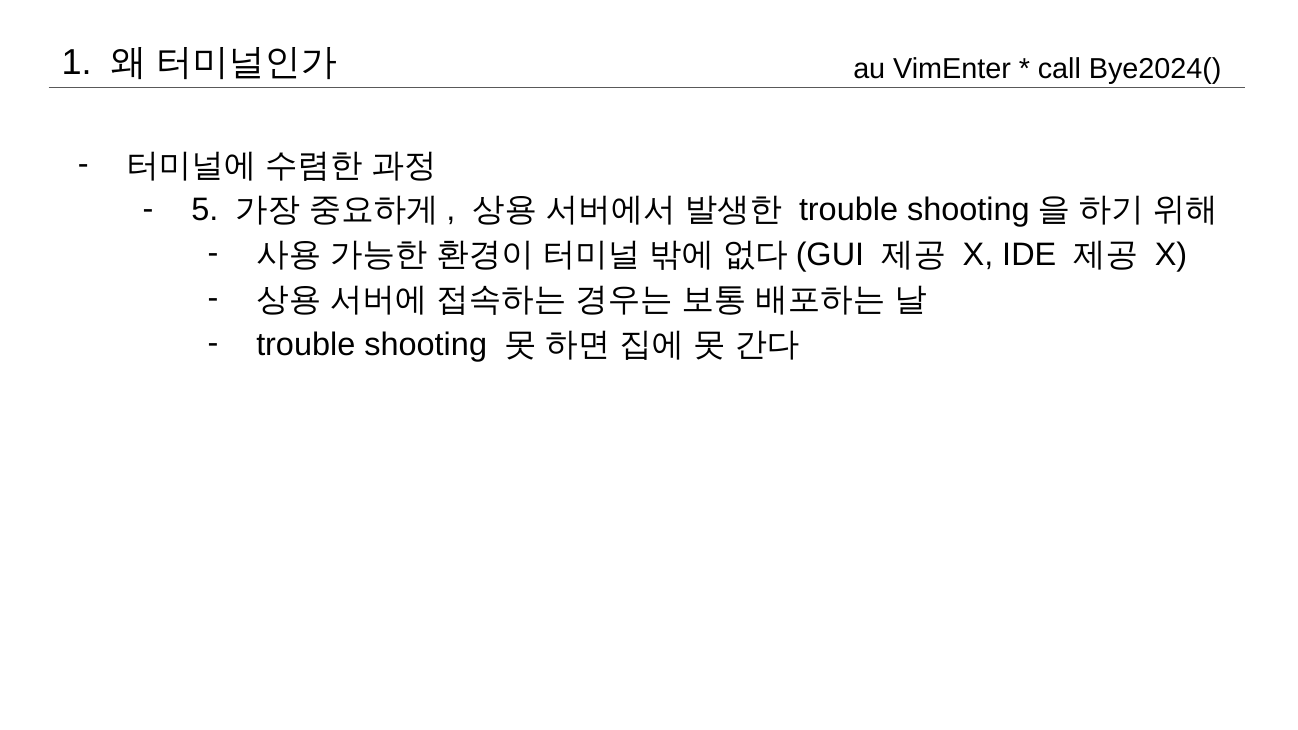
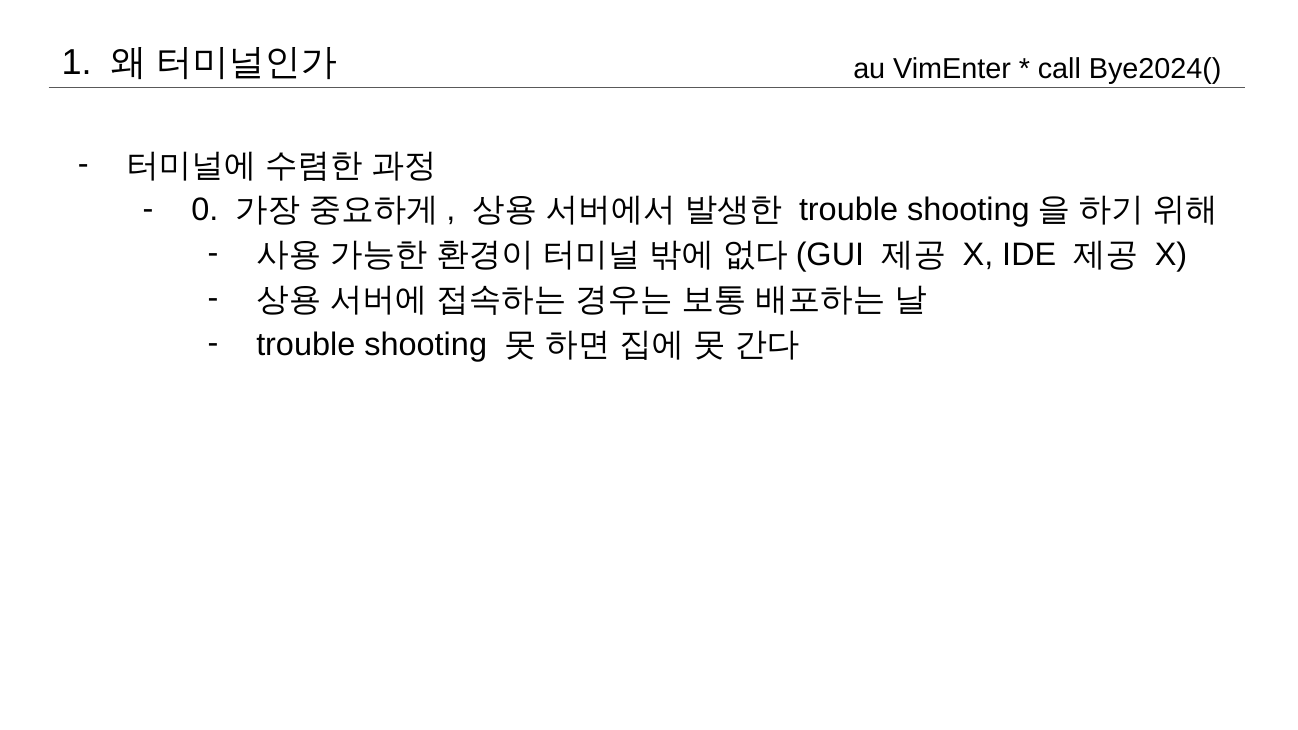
5: 5 -> 0 (205, 210)
